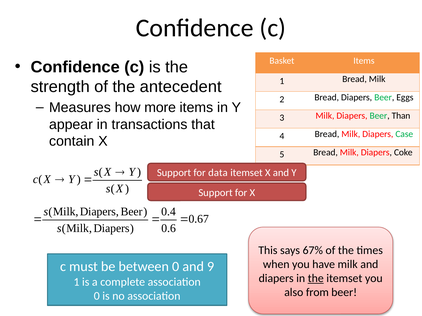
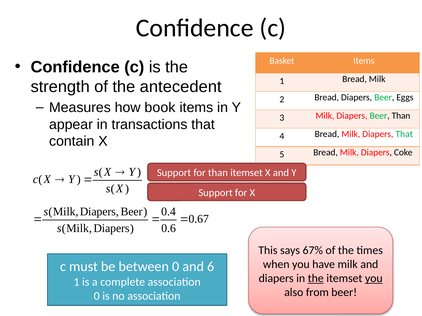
more: more -> book (160, 108)
Diapers Case: Case -> That (404, 134)
for data: data -> than (218, 173)
and 9: 9 -> 6 (211, 267)
you underline: none -> present (374, 279)
